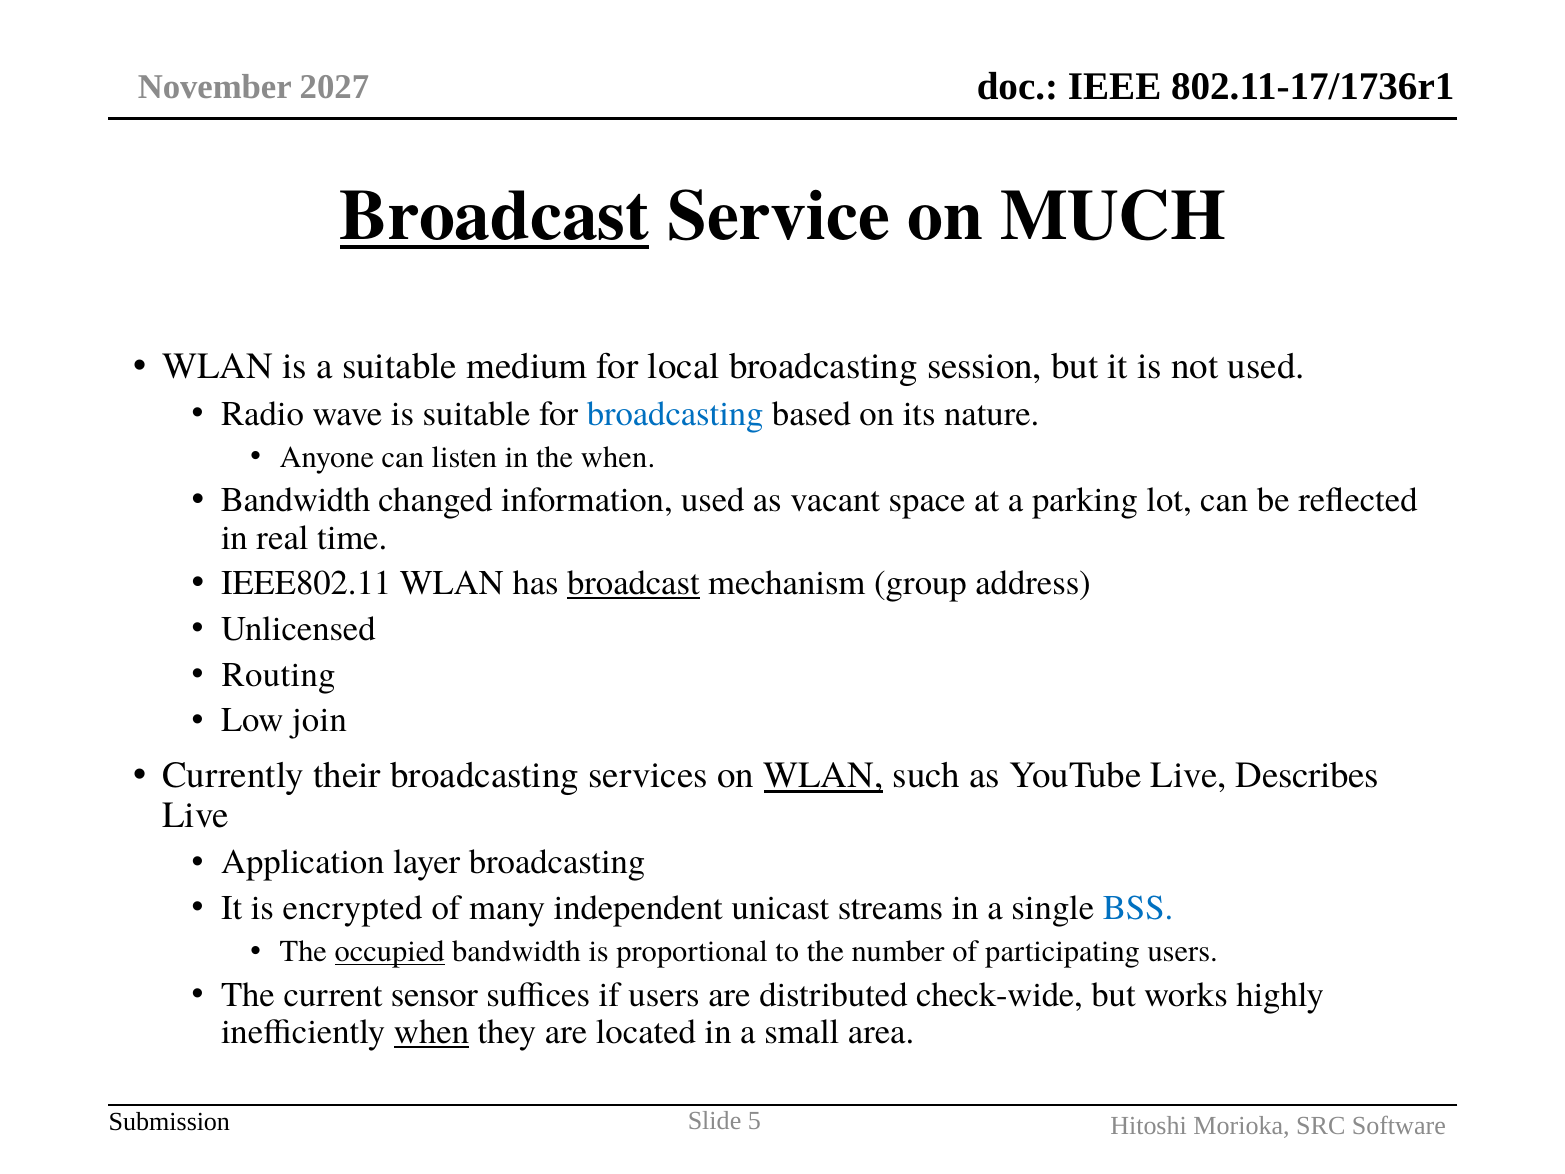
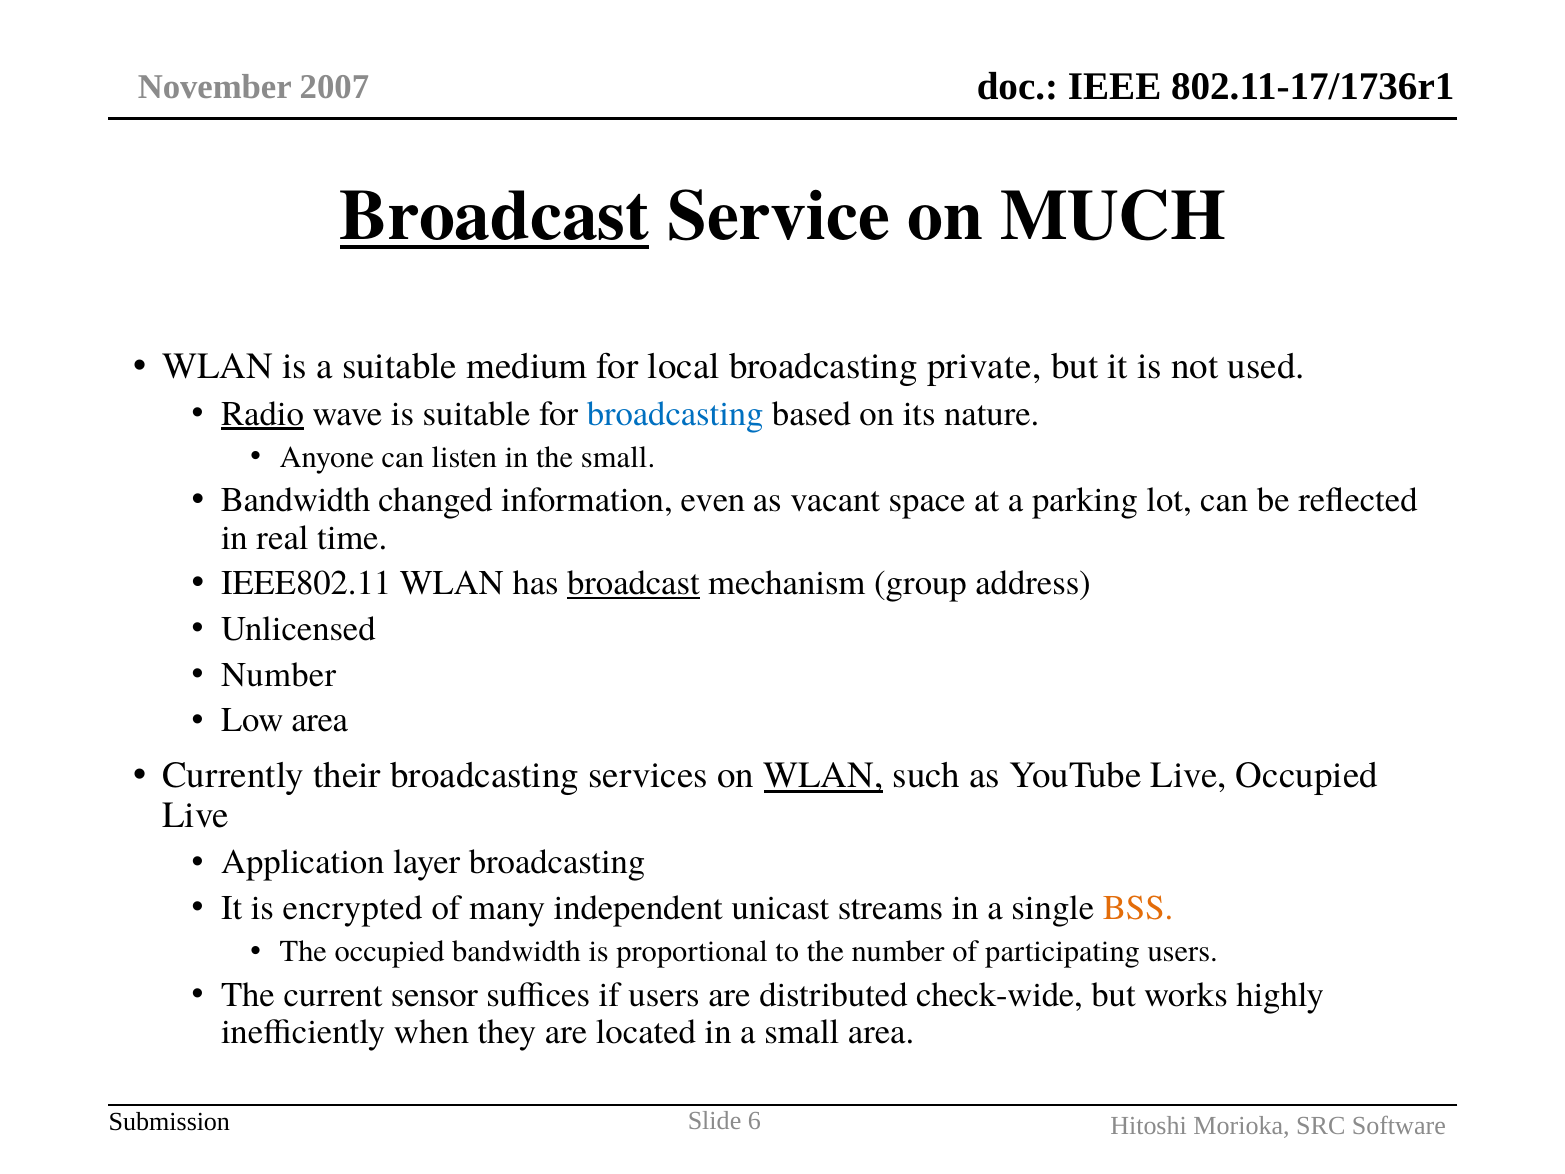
2027: 2027 -> 2007 (334, 87)
session: session -> private (984, 367)
Radio underline: none -> present (262, 413)
the when: when -> small (618, 457)
information used: used -> even (713, 500)
Routing: Routing -> Number (279, 675)
Low join: join -> area (320, 720)
Live Describes: Describes -> Occupied (1307, 775)
BSS colour: blue -> orange (1138, 908)
occupied underline: present -> none (390, 951)
when underline: present -> none (432, 1032)
5: 5 -> 6 (754, 1121)
